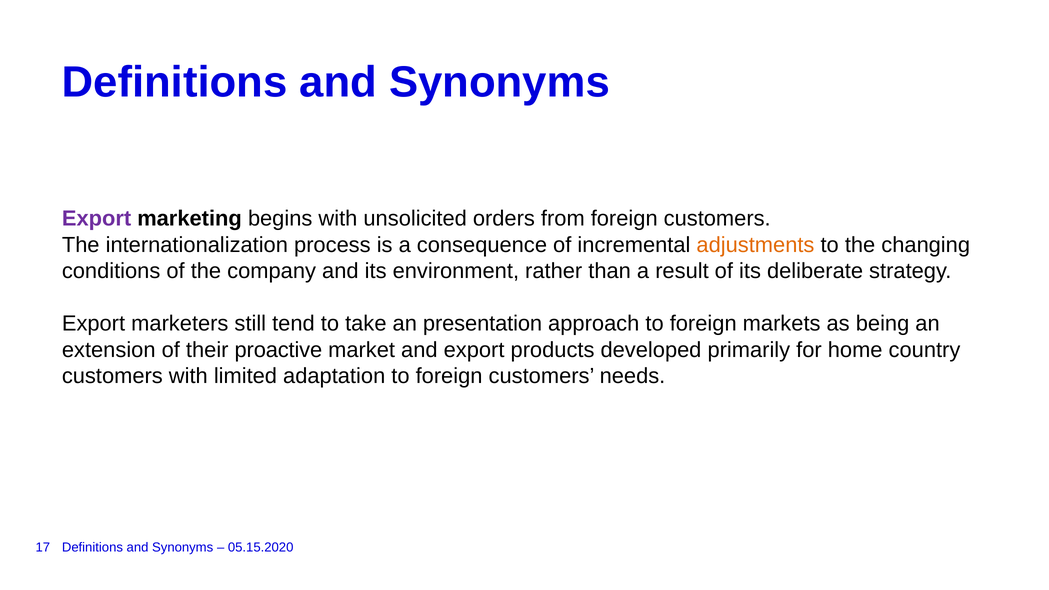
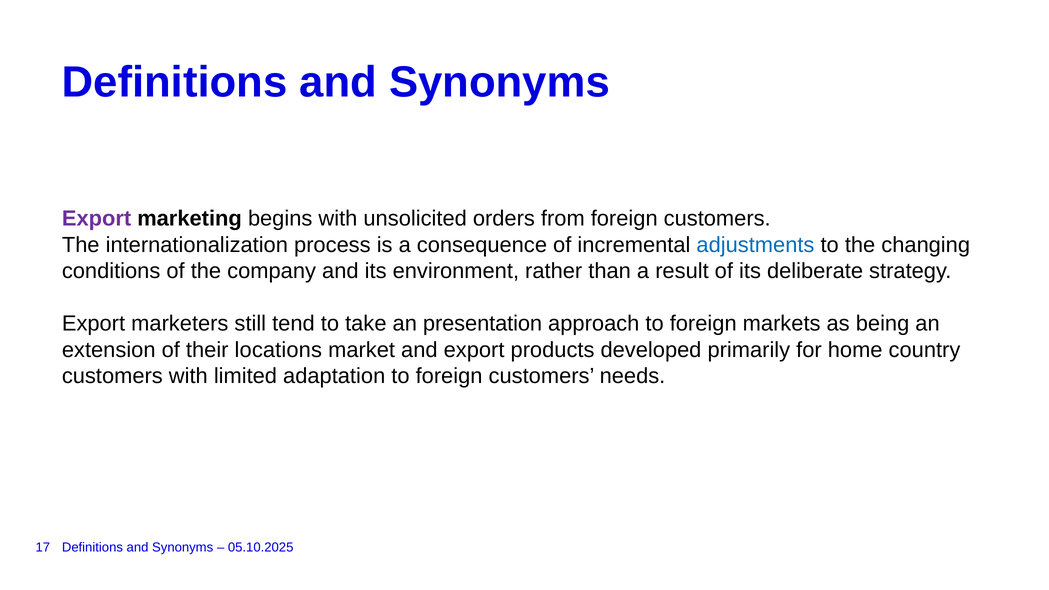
adjustments colour: orange -> blue (755, 245)
proactive: proactive -> locations (278, 350)
05.15.2020: 05.15.2020 -> 05.10.2025 (261, 548)
